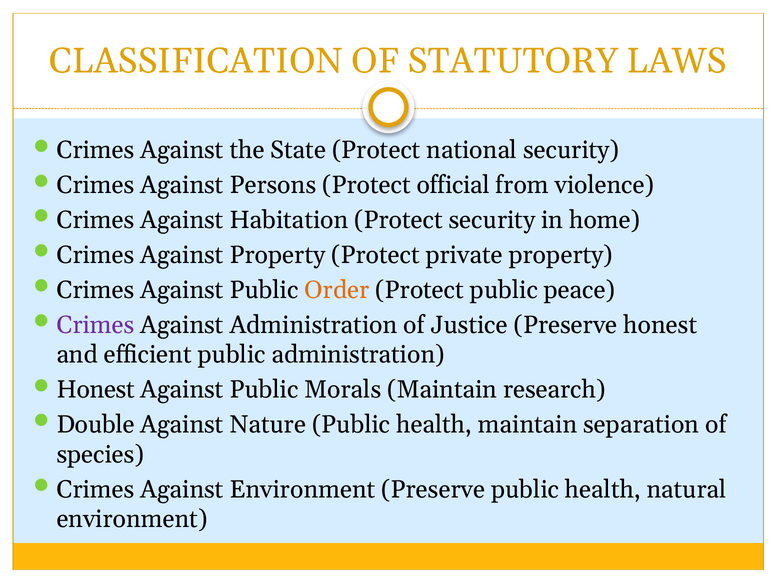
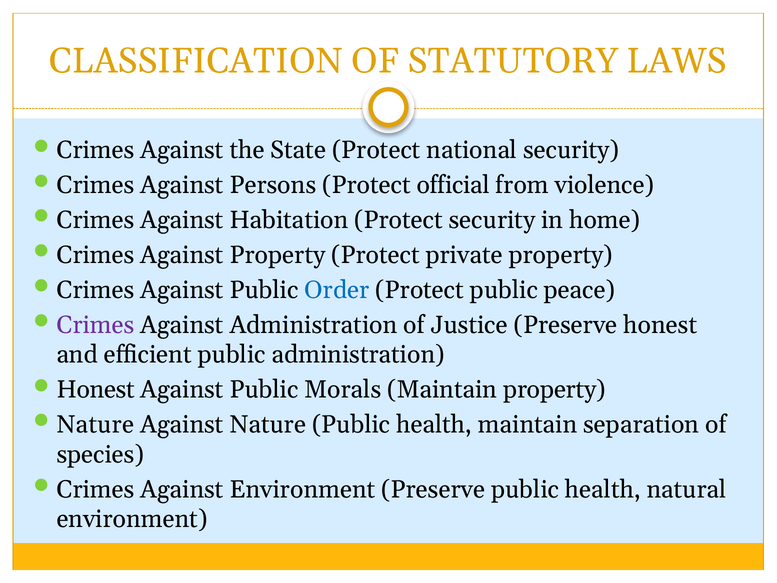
Order colour: orange -> blue (337, 290)
Maintain research: research -> property (554, 390)
Double: Double -> Nature (95, 425)
